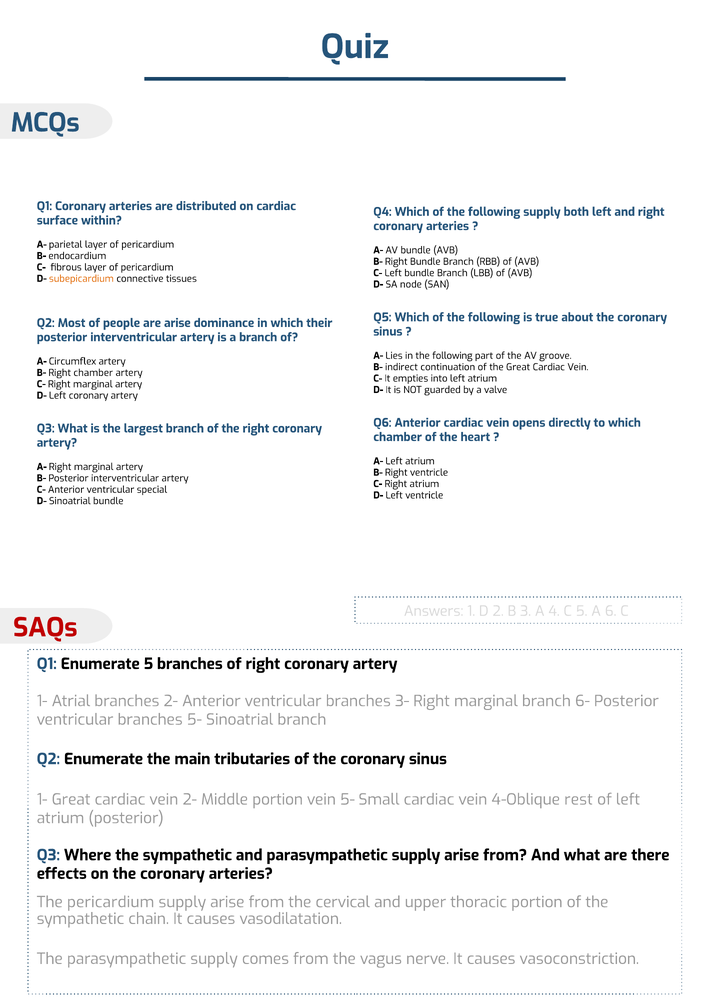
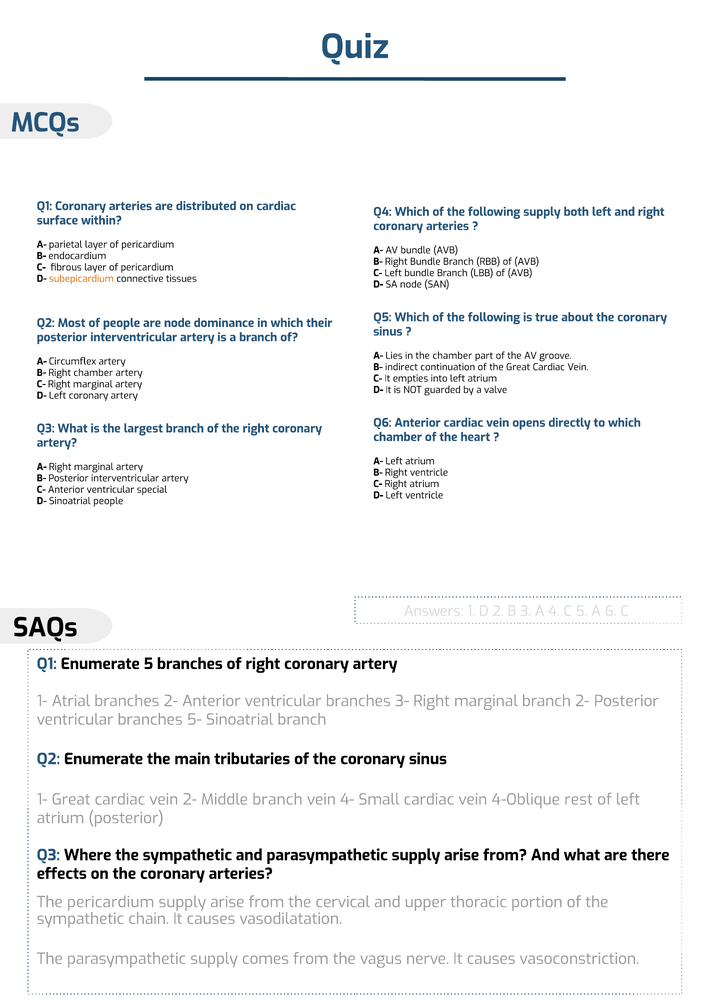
are arise: arise -> node (177, 323)
in the following: following -> chamber (452, 356)
Sinoatrial bundle: bundle -> people (108, 501)
SAQs colour: red -> black (45, 628)
branch 6-: 6- -> 2- (582, 701)
Middle portion: portion -> branch (277, 799)
vein 5-: 5- -> 4- (347, 799)
